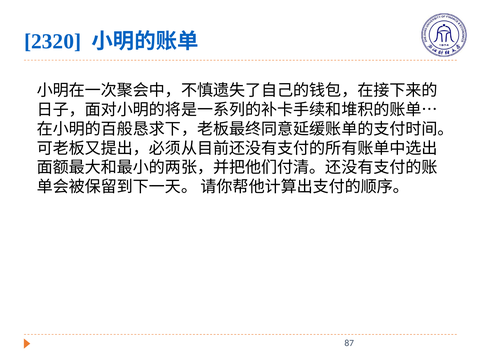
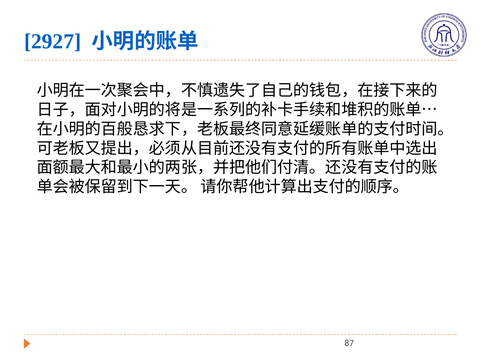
2320: 2320 -> 2927 (53, 41)
